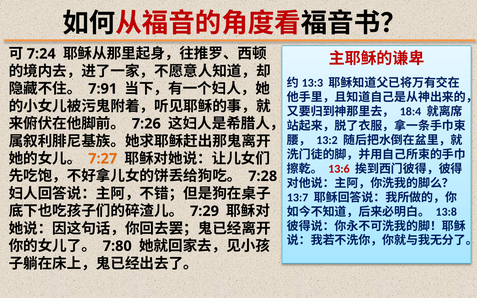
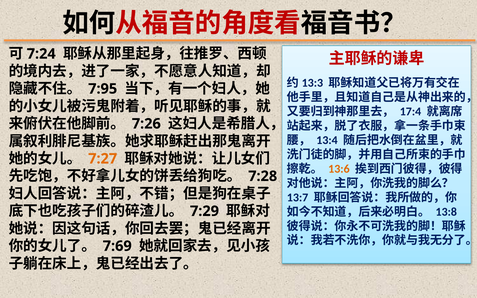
7:91: 7:91 -> 7:95 (103, 89)
18:4: 18:4 -> 17:4 (410, 112)
13:2: 13:2 -> 13:4 (327, 140)
13:6 colour: red -> orange (339, 169)
7:80: 7:80 -> 7:69 (117, 246)
